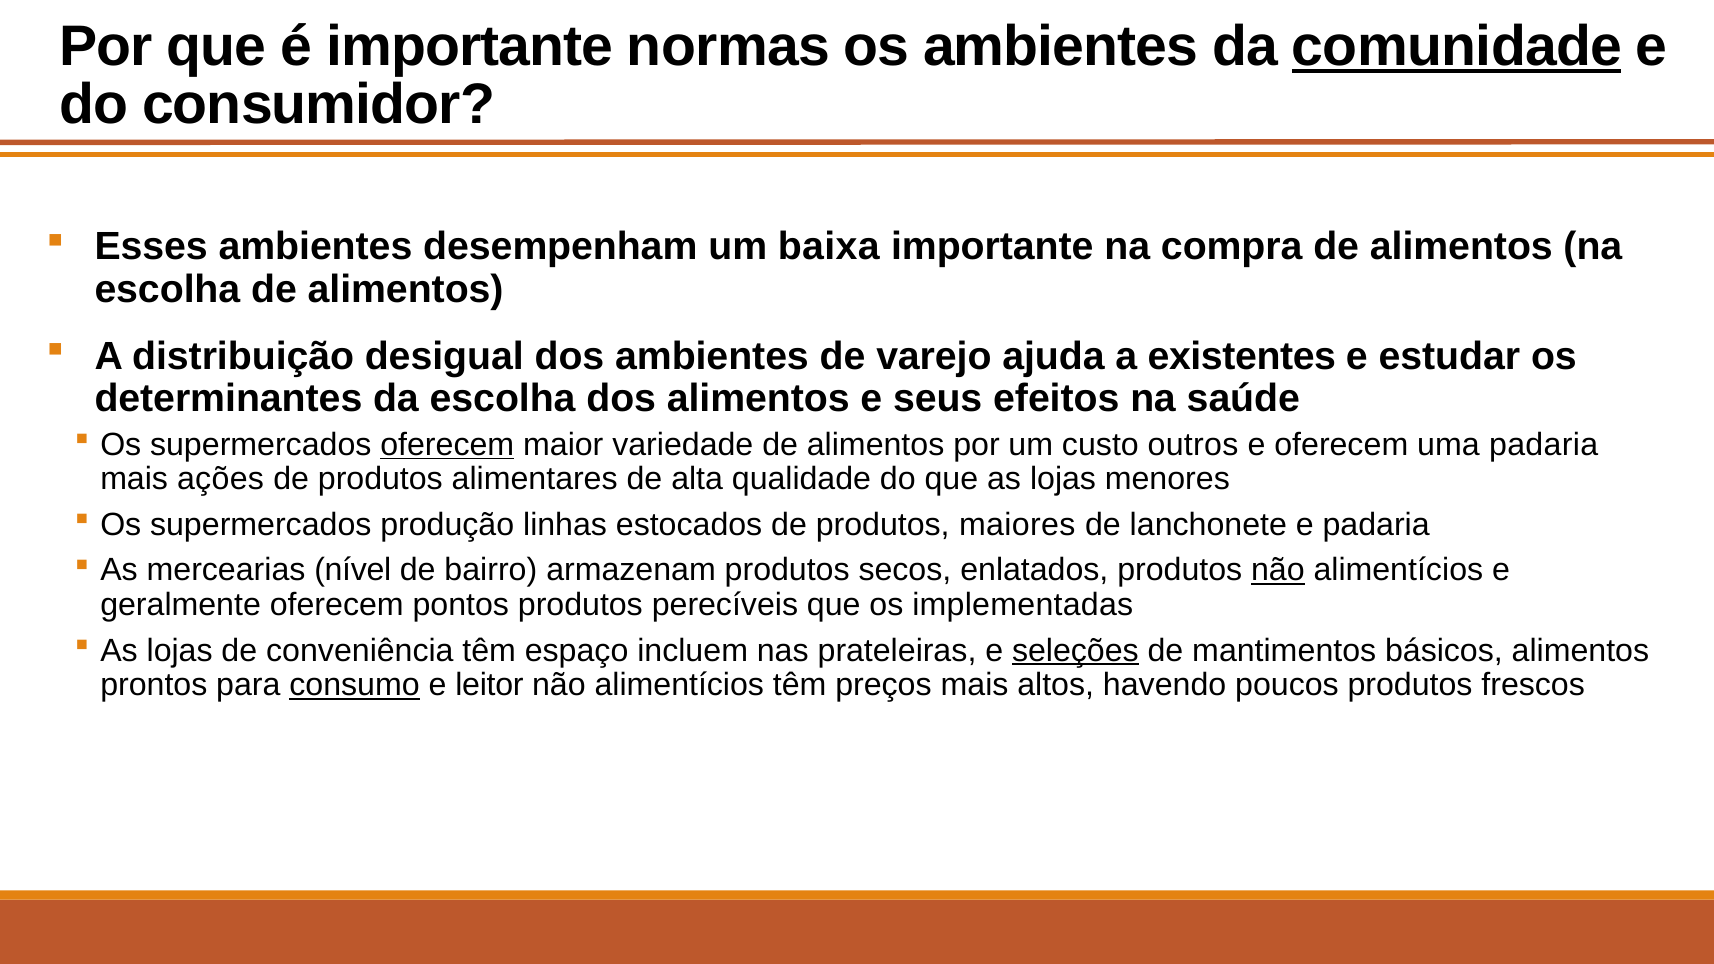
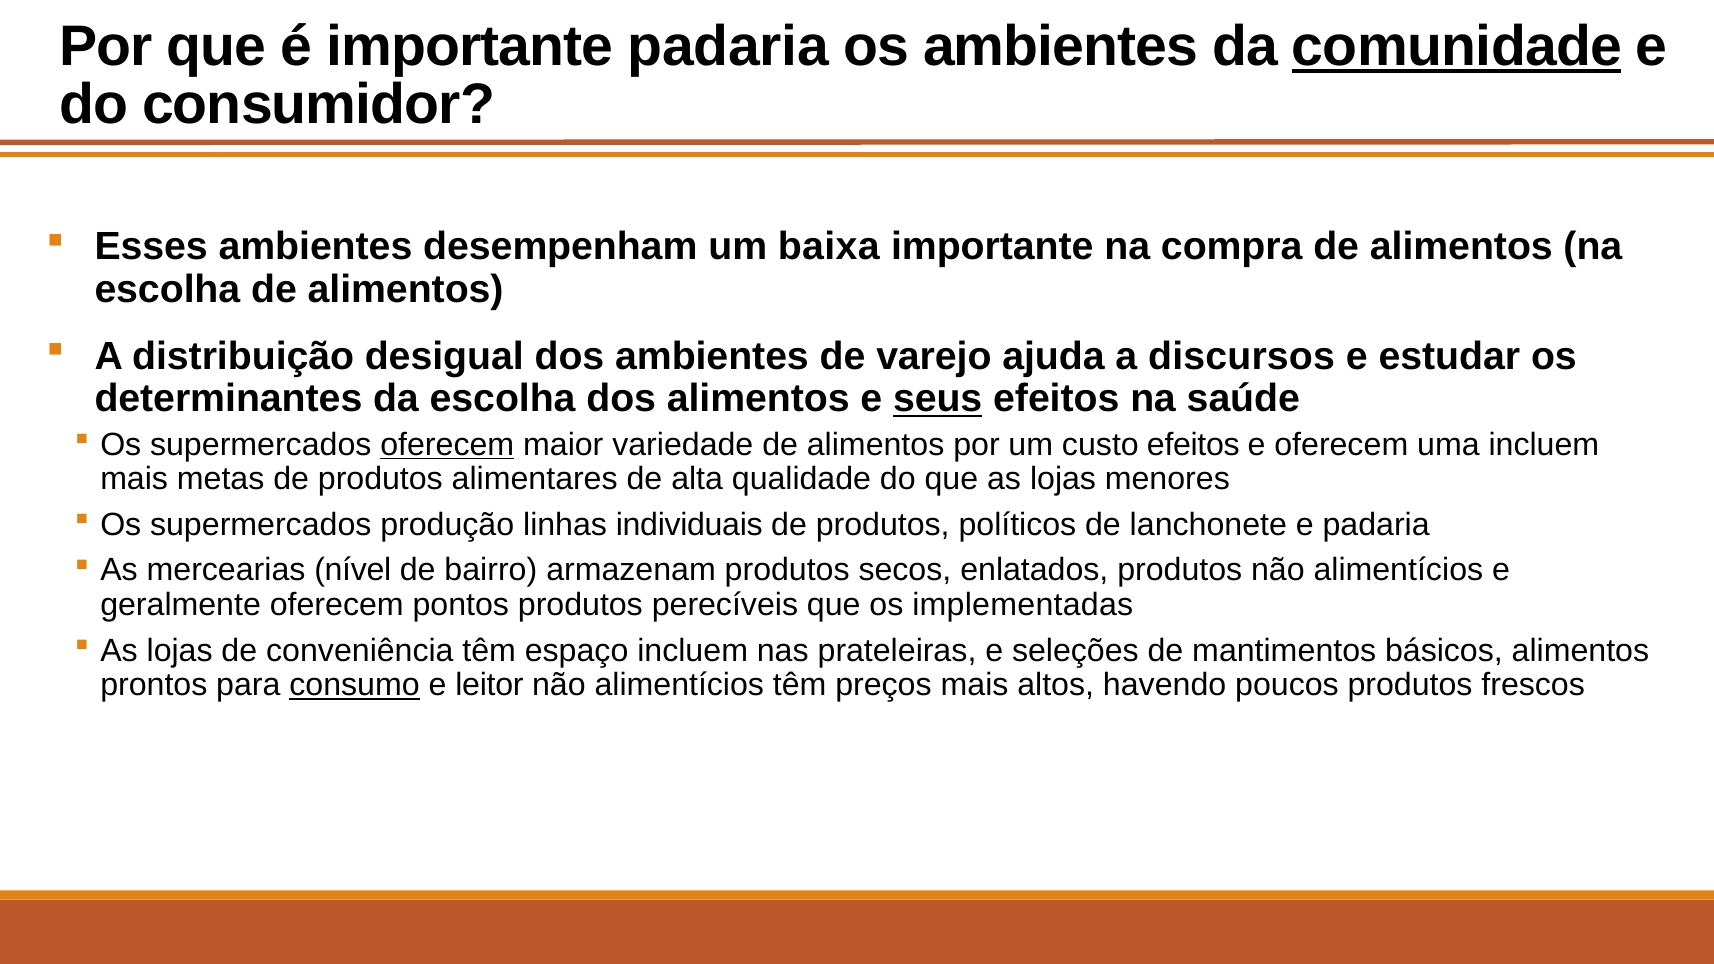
importante normas: normas -> padaria (729, 47)
existentes: existentes -> discursos (1242, 357)
seus underline: none -> present (938, 399)
custo outros: outros -> efeitos (1193, 445)
uma padaria: padaria -> incluem (1544, 445)
ações: ações -> metas (221, 479)
estocados: estocados -> individuais (689, 525)
maiores: maiores -> políticos (1017, 525)
não underline: present -> none (1278, 570)
seleções underline: present -> none (1075, 651)
